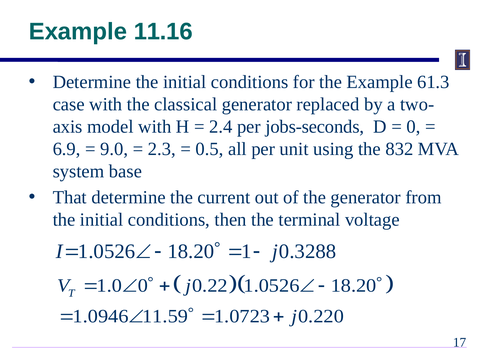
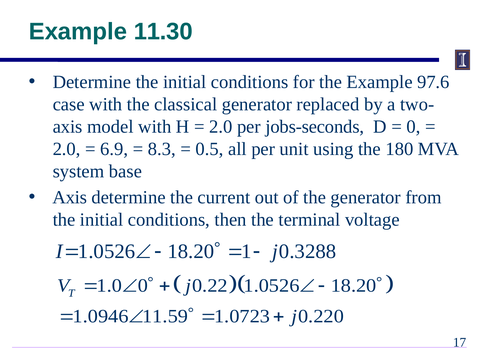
11.16: 11.16 -> 11.30 (163, 32)
61.3: 61.3 -> 97.6 (433, 82)
2.4: 2.4 -> 2.0 (221, 127)
6.9: 6.9 -> 2.0 (67, 149)
9.0: 9.0 -> 6.9 (114, 149)
2.3: 2.3 -> 8.3 (162, 149)
832: 832 -> 180 (399, 149)
That: That -> Axis (70, 198)
